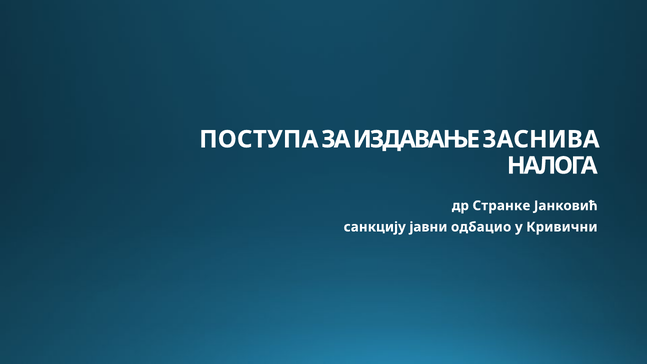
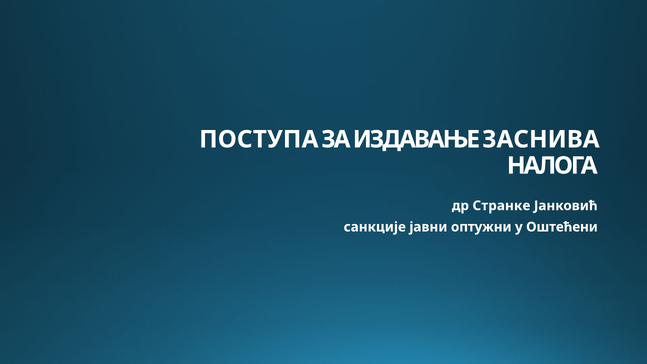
санкцију: санкцију -> санкције (375, 227)
одбацио: одбацио -> оптужни (481, 227)
Кривични: Кривични -> Оштећени (562, 227)
